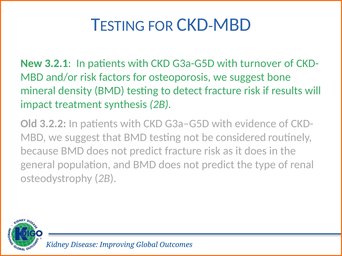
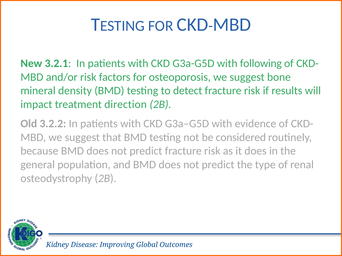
turnover: turnover -> following (261, 63)
synthesis: synthesis -> direction (126, 105)
